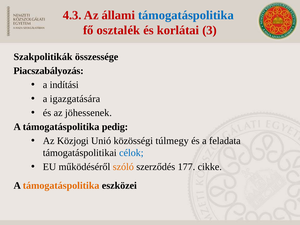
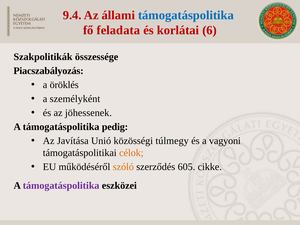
4.3: 4.3 -> 9.4 (72, 15)
osztalék: osztalék -> feladata (118, 30)
3: 3 -> 6 (210, 30)
indítási: indítási -> öröklés (64, 85)
igazgatására: igazgatására -> személyként (75, 99)
Közjogi: Közjogi -> Javítása (73, 141)
feladata: feladata -> vagyoni (225, 141)
célok colour: blue -> orange (131, 153)
177: 177 -> 605 (186, 167)
támogatáspolitika colour: orange -> purple (61, 186)
